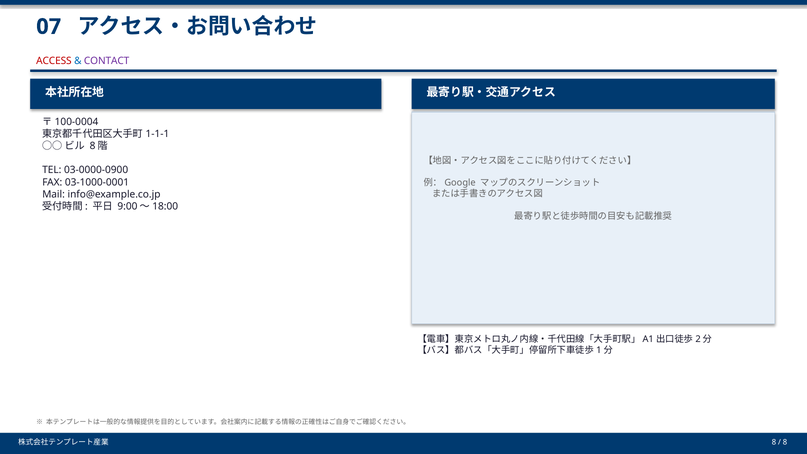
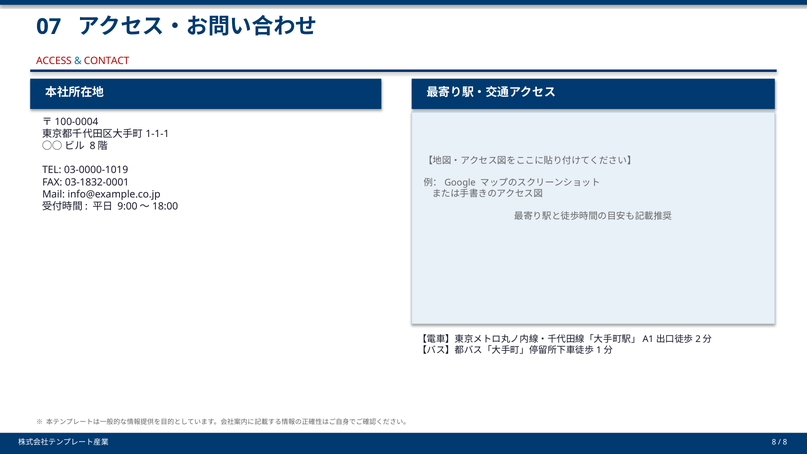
CONTACT colour: purple -> red (107, 61)
03-0000-0900: 03-0000-0900 -> 03-0000-1019 (96, 170)
03-1000-0001: 03-1000-0001 -> 03-1832-0001 (97, 182)
